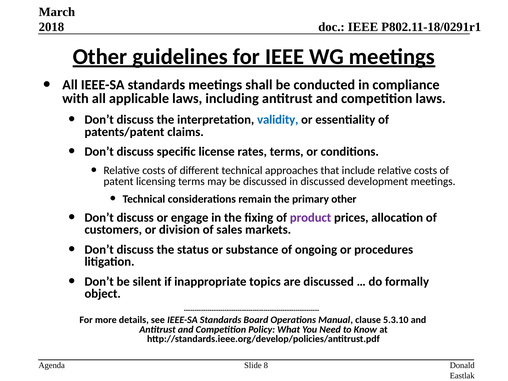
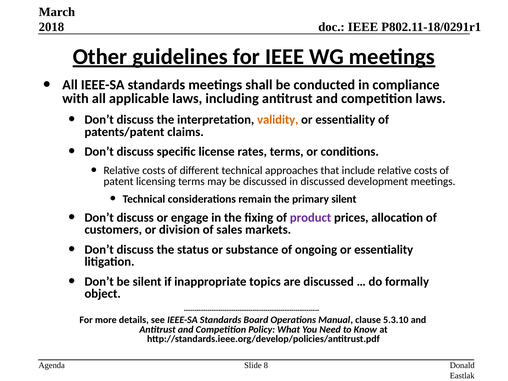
validity colour: blue -> orange (278, 120)
primary other: other -> silent (344, 199)
ongoing or procedures: procedures -> essentiality (384, 250)
